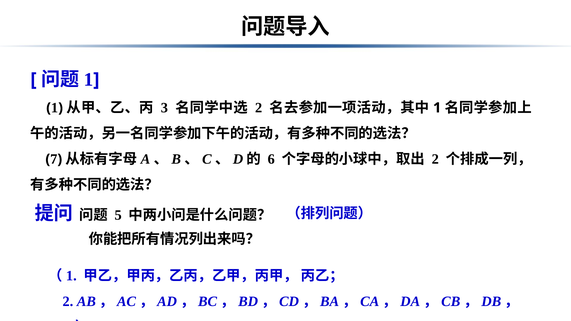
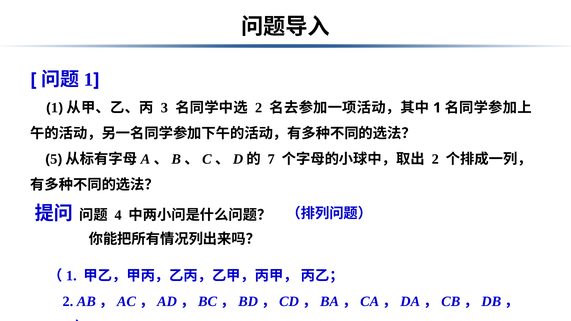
7: 7 -> 5 (54, 159)
6: 6 -> 7 (271, 159)
5: 5 -> 4 (118, 215)
